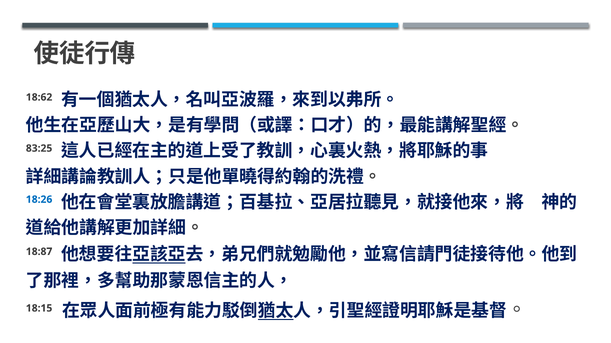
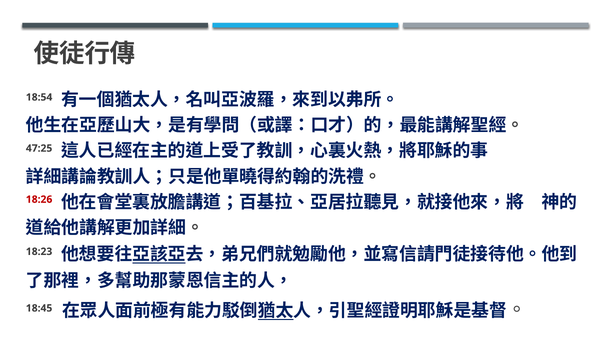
18:62: 18:62 -> 18:54 (39, 97)
83:25: 83:25 -> 47:25 (39, 149)
18:26 colour: blue -> red (39, 200)
18:87: 18:87 -> 18:23 (39, 252)
18:15: 18:15 -> 18:45 (39, 309)
